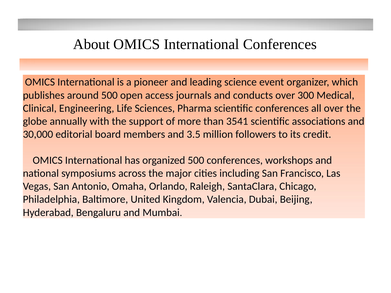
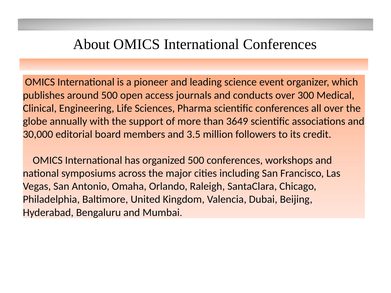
3541: 3541 -> 3649 (237, 121)
